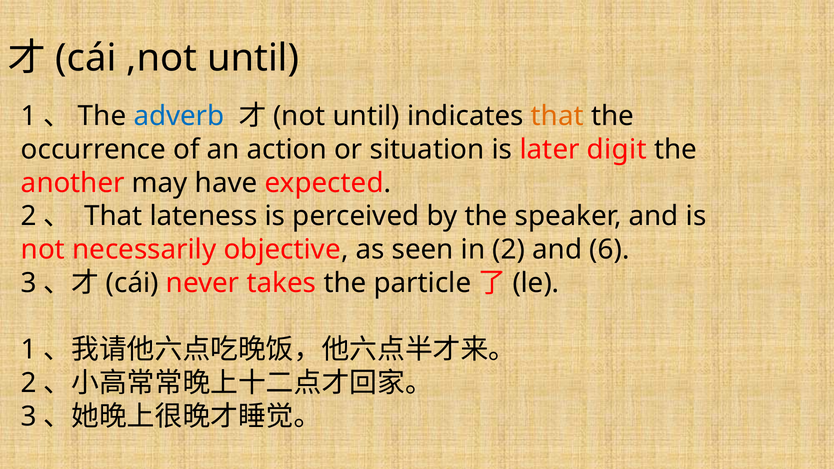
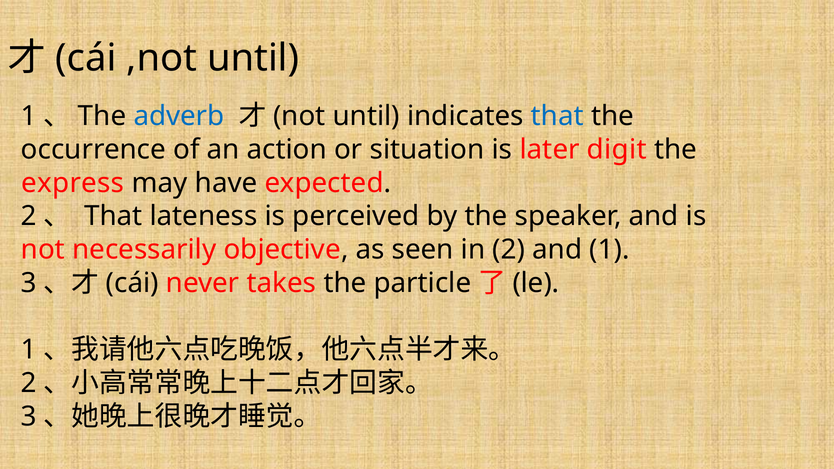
that colour: orange -> blue (557, 116)
another: another -> express (73, 183)
and 6: 6 -> 1 (609, 250)
